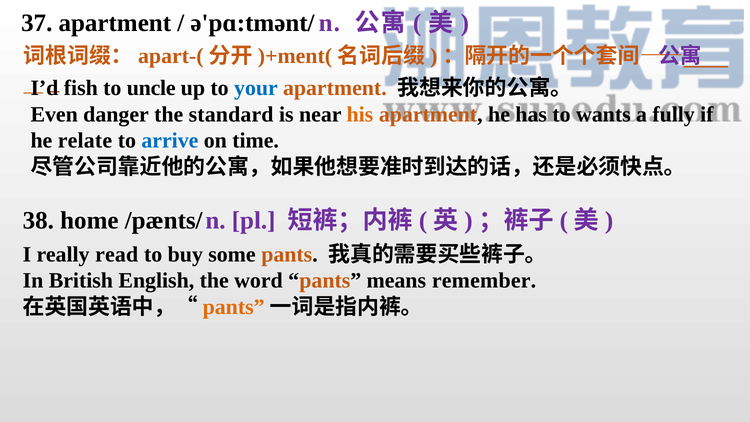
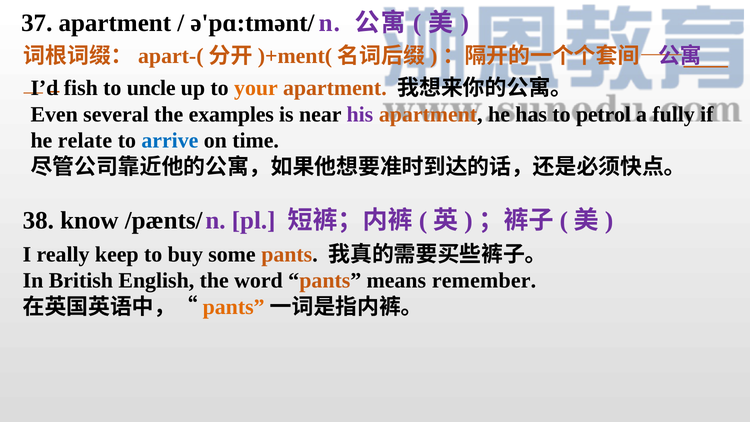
your colour: blue -> orange (256, 88)
danger: danger -> several (116, 114)
standard: standard -> examples (231, 114)
his colour: orange -> purple (360, 114)
wants: wants -> petrol (603, 114)
home: home -> know (89, 221)
read: read -> keep (117, 254)
